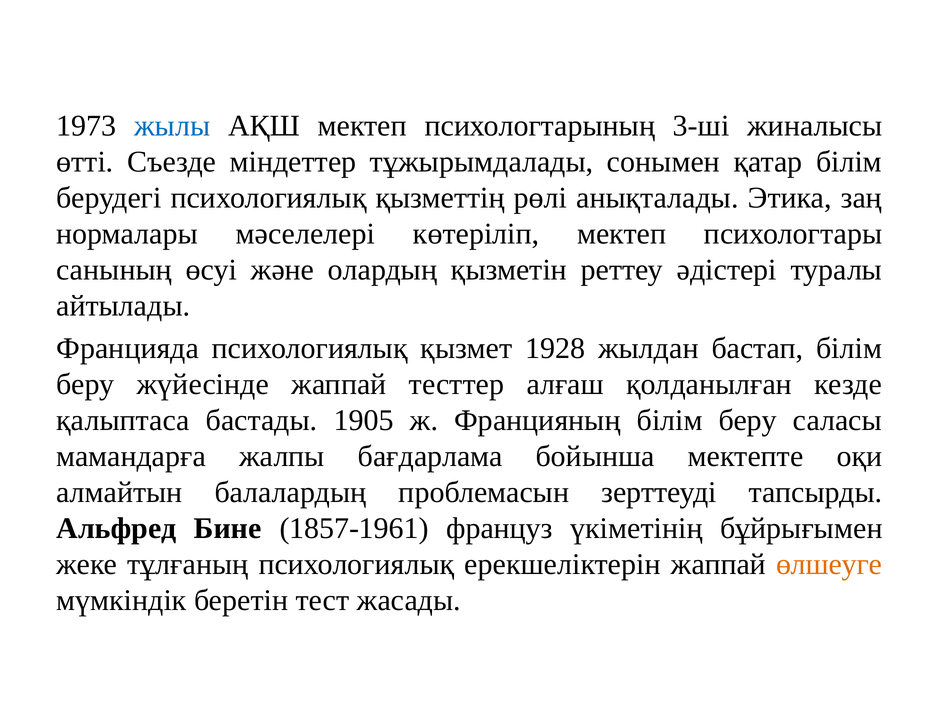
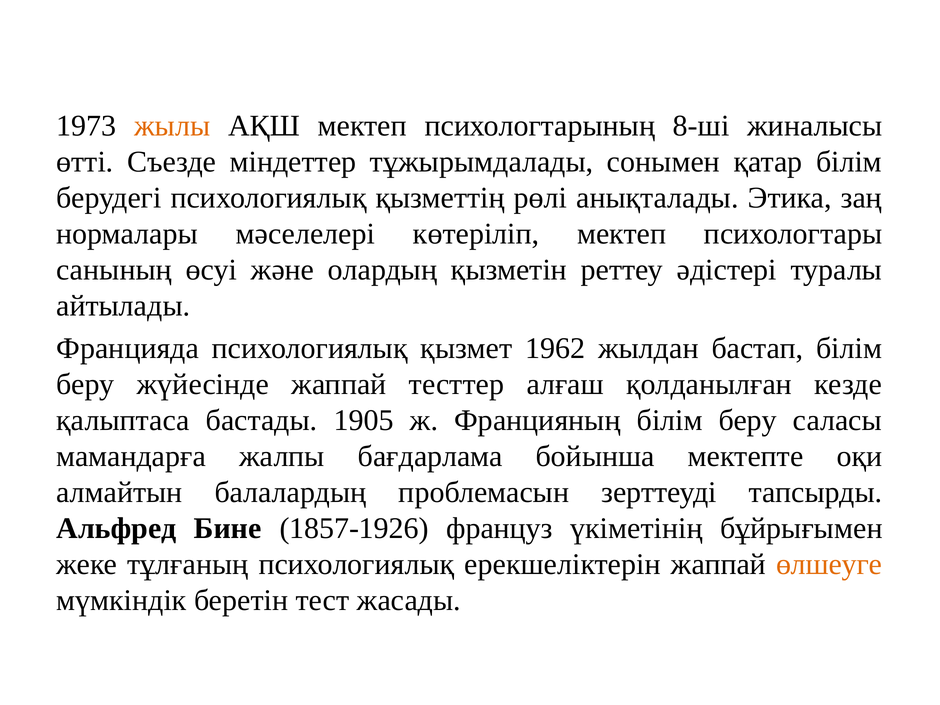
жылы colour: blue -> orange (172, 126)
3-ші: 3-ші -> 8-ші (701, 126)
1928: 1928 -> 1962 (555, 348)
1857-1961: 1857-1961 -> 1857-1926 (354, 528)
